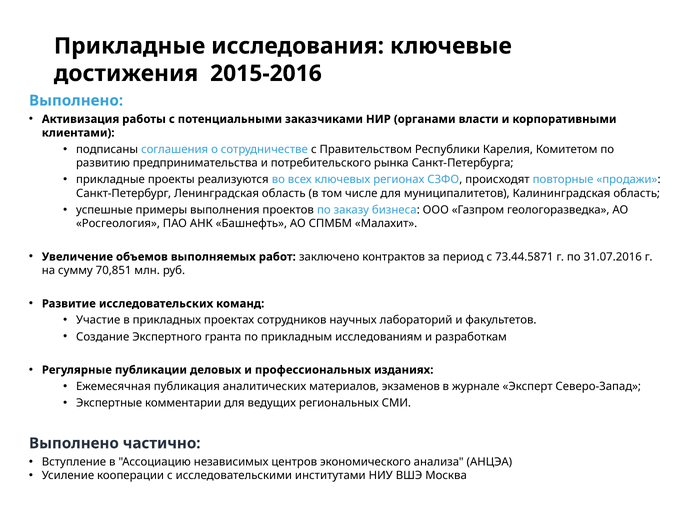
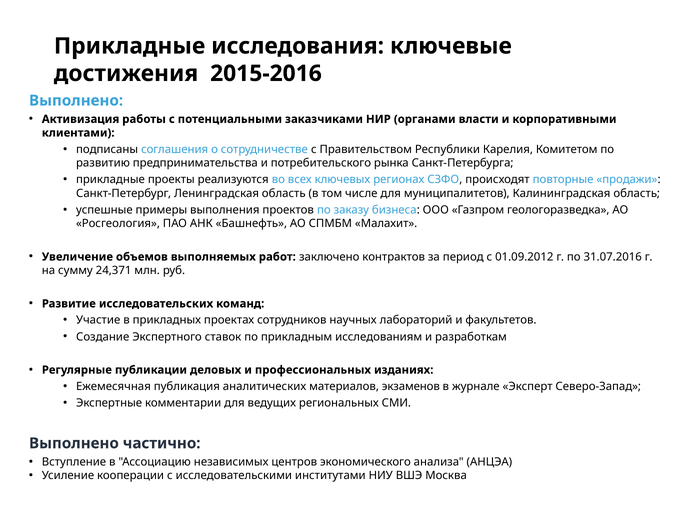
73.44.5871: 73.44.5871 -> 01.09.2012 (524, 257)
70,851: 70,851 -> 24,371 (114, 270)
гранта: гранта -> ставок (223, 337)
